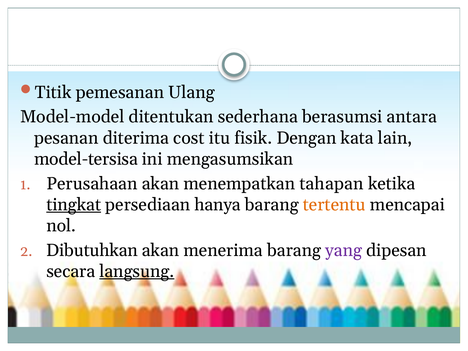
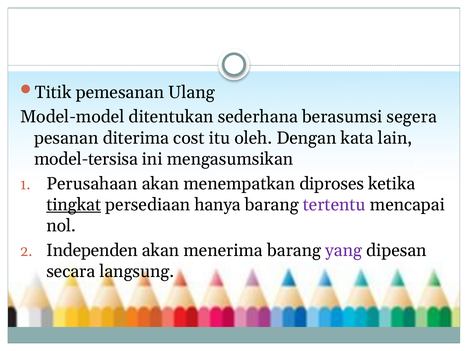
antara: antara -> segera (412, 117)
fisik: fisik -> oleh (253, 138)
tahapan: tahapan -> diproses (332, 184)
tertentu colour: orange -> purple (334, 205)
Dibutuhkan: Dibutuhkan -> Independen (92, 250)
langsung underline: present -> none (137, 271)
